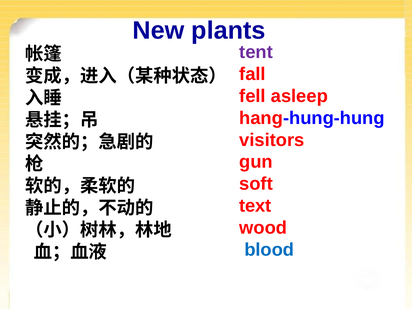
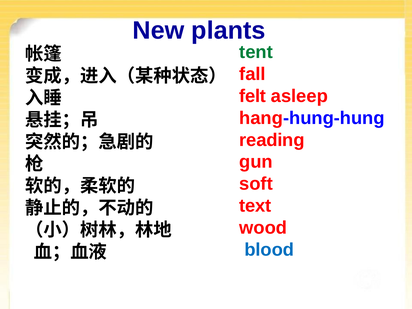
tent colour: purple -> green (256, 52)
fell: fell -> felt (253, 96)
visitors: visitors -> reading (272, 140)
